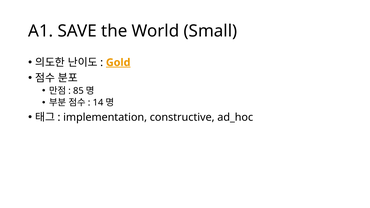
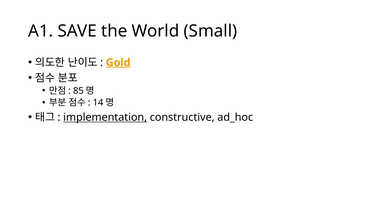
implementation underline: none -> present (105, 117)
